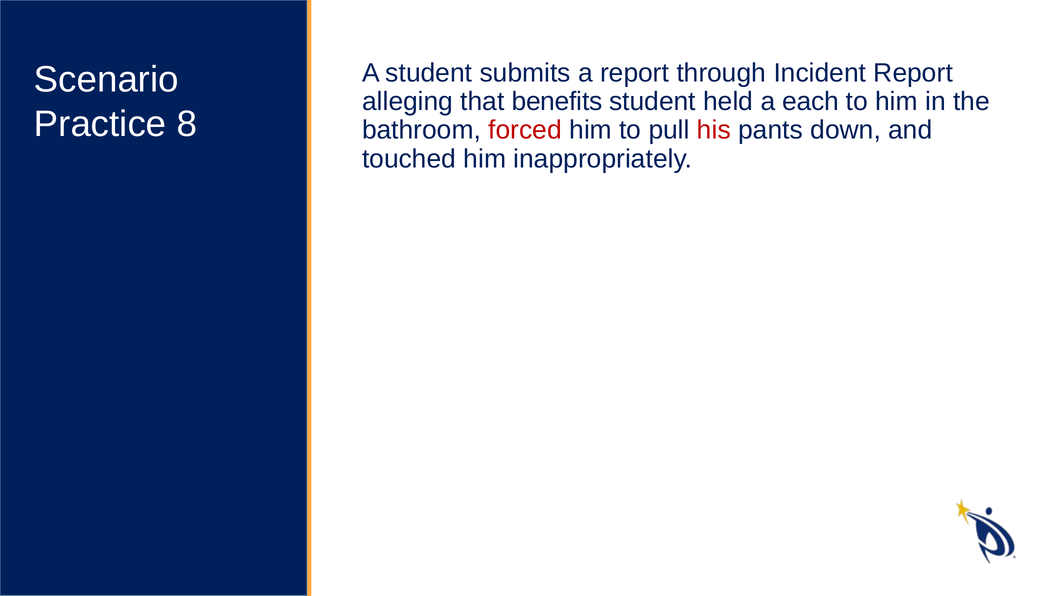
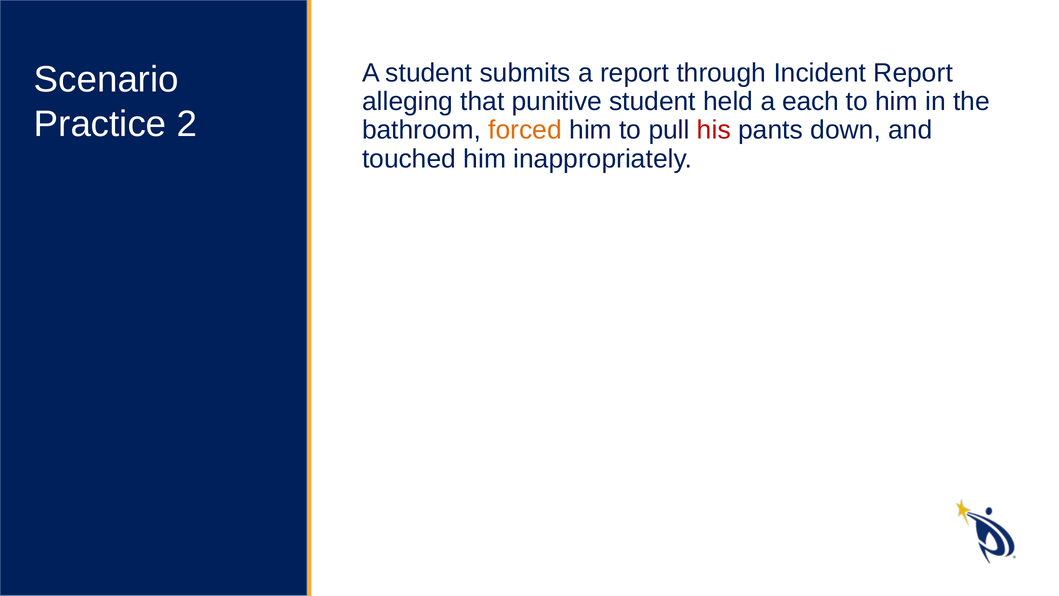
benefits: benefits -> punitive (557, 101)
8: 8 -> 2 (187, 124)
forced colour: red -> orange (525, 130)
